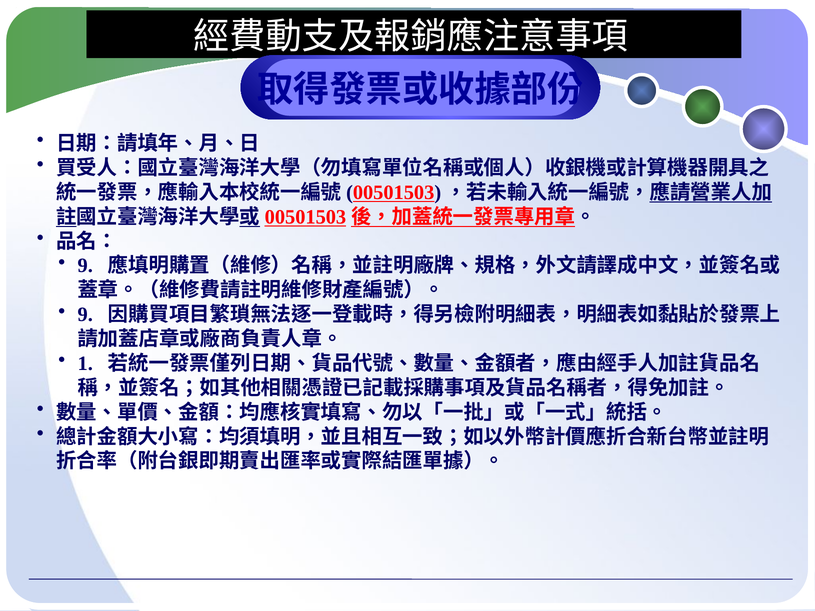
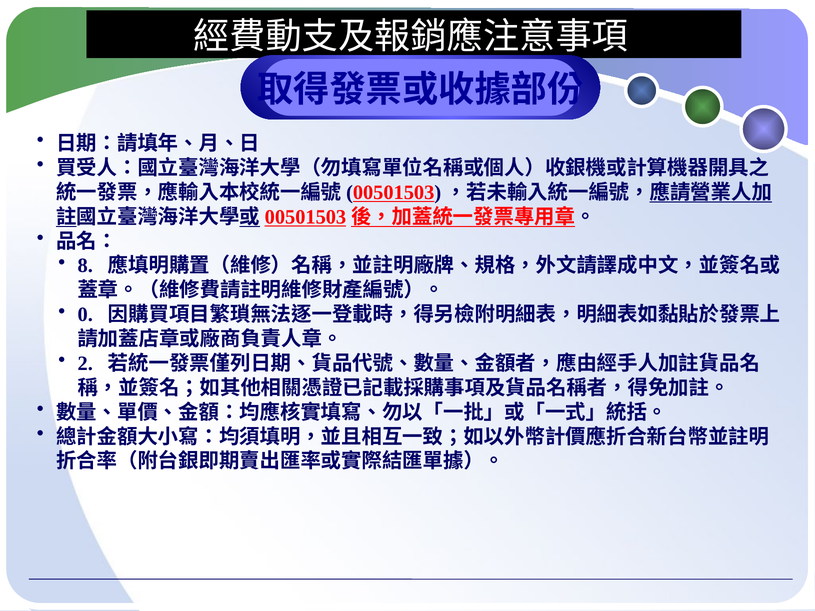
9: 9 -> 8 (85, 266)
9: 9 -> 0 (85, 315)
1: 1 -> 2 (85, 364)
